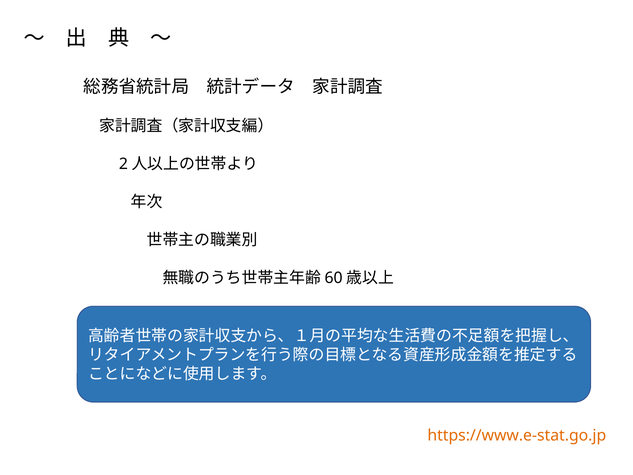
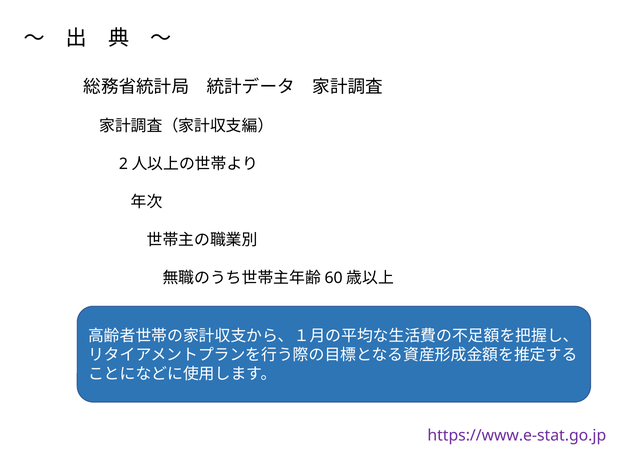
https://www.e-stat.go.jp colour: orange -> purple (517, 436)
